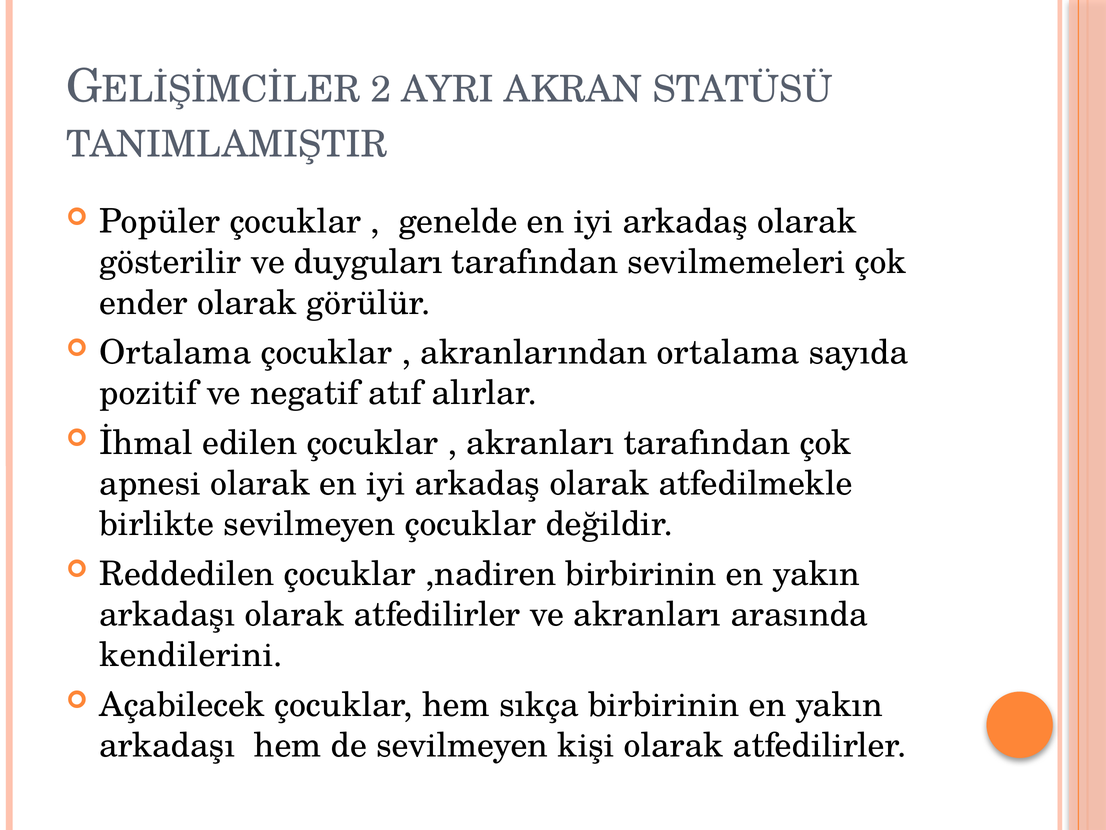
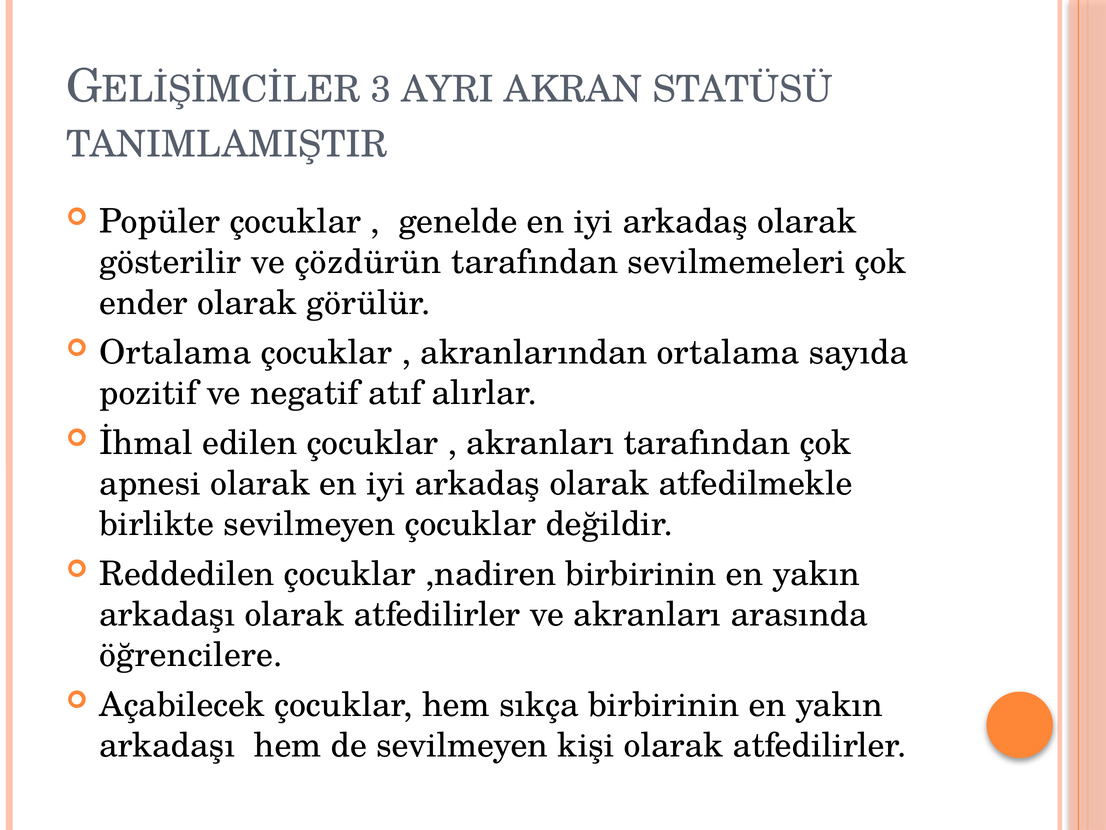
2: 2 -> 3 (381, 89)
duyguları: duyguları -> çözdürün (368, 262)
kendilerini: kendilerini -> öğrencilere (191, 655)
